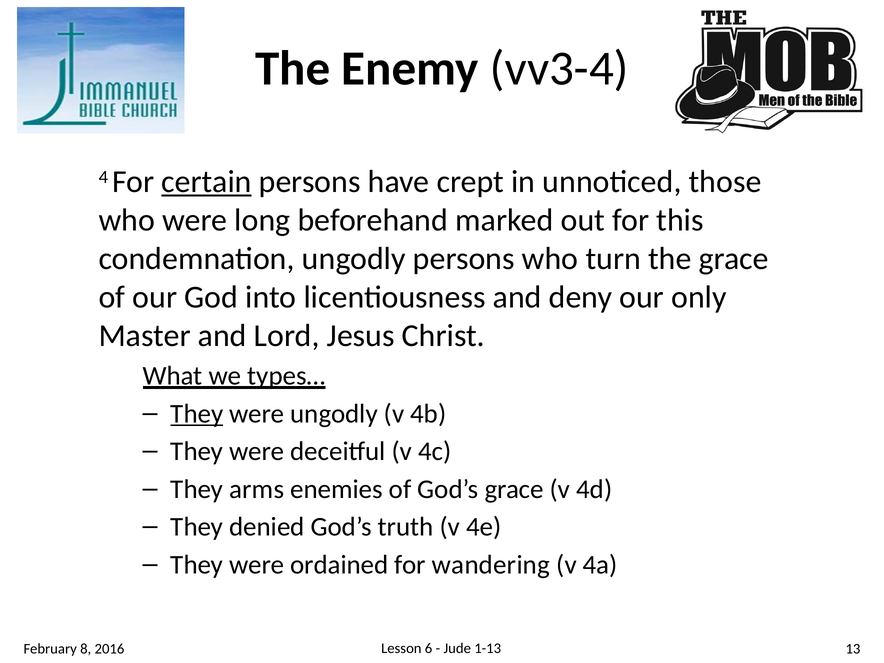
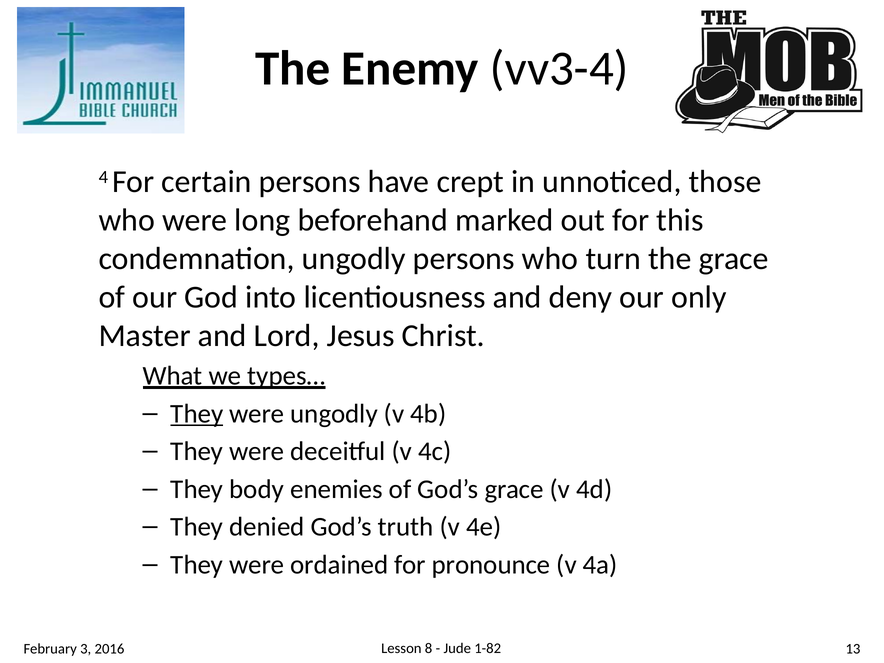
certain underline: present -> none (207, 182)
arms: arms -> body (257, 489)
wandering: wandering -> pronounce (491, 565)
8: 8 -> 3 (86, 649)
6: 6 -> 8 (429, 649)
1-13: 1-13 -> 1-82 (488, 649)
